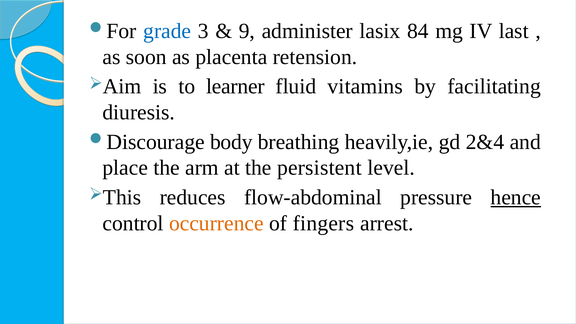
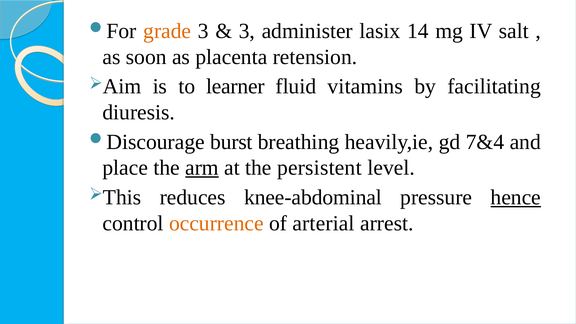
grade colour: blue -> orange (167, 31)
9: 9 -> 3 (247, 31)
84: 84 -> 14 (418, 31)
last: last -> salt (514, 31)
body: body -> burst (231, 142)
2&4: 2&4 -> 7&4 (485, 142)
arm underline: none -> present (202, 168)
flow-abdominal: flow-abdominal -> knee-abdominal (313, 197)
fingers: fingers -> arterial (324, 223)
